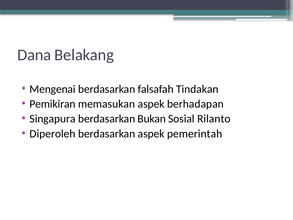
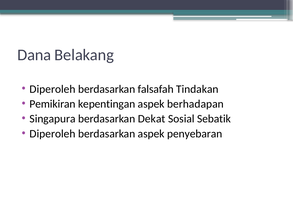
Mengenai: Mengenai -> Diperoleh (53, 89)
memasukan: memasukan -> kepentingan (107, 104)
Bukan: Bukan -> Dekat (152, 119)
Rilanto: Rilanto -> Sebatik (214, 119)
pemerintah: pemerintah -> penyebaran (195, 134)
